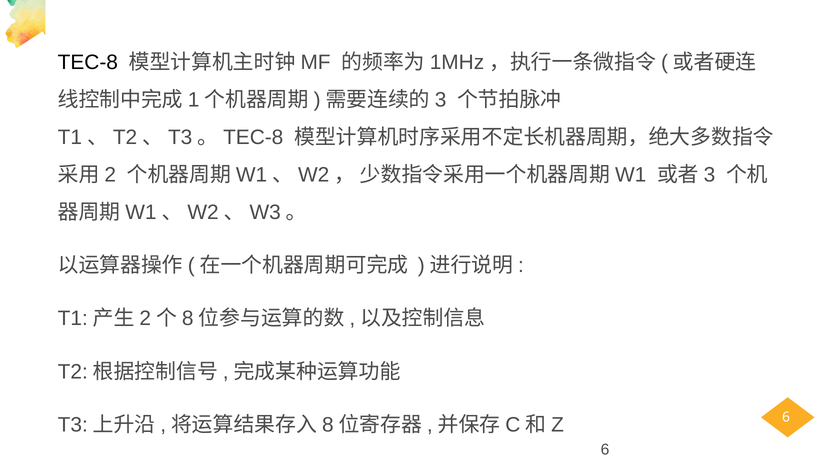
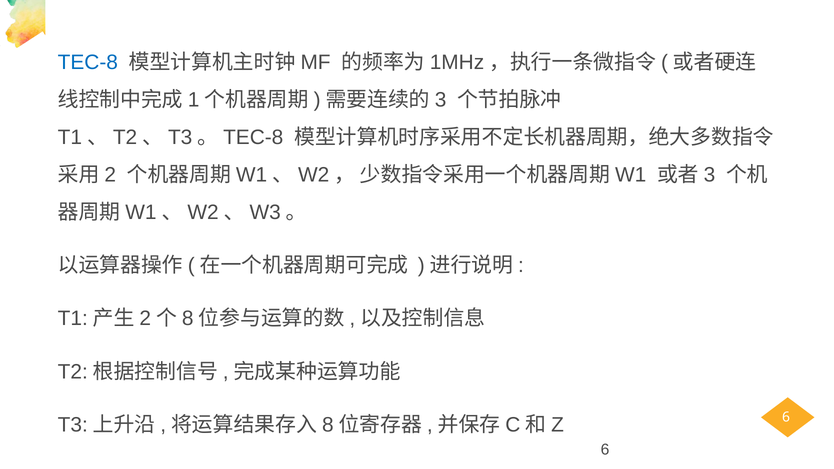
TEC-8 colour: black -> blue (88, 62)
